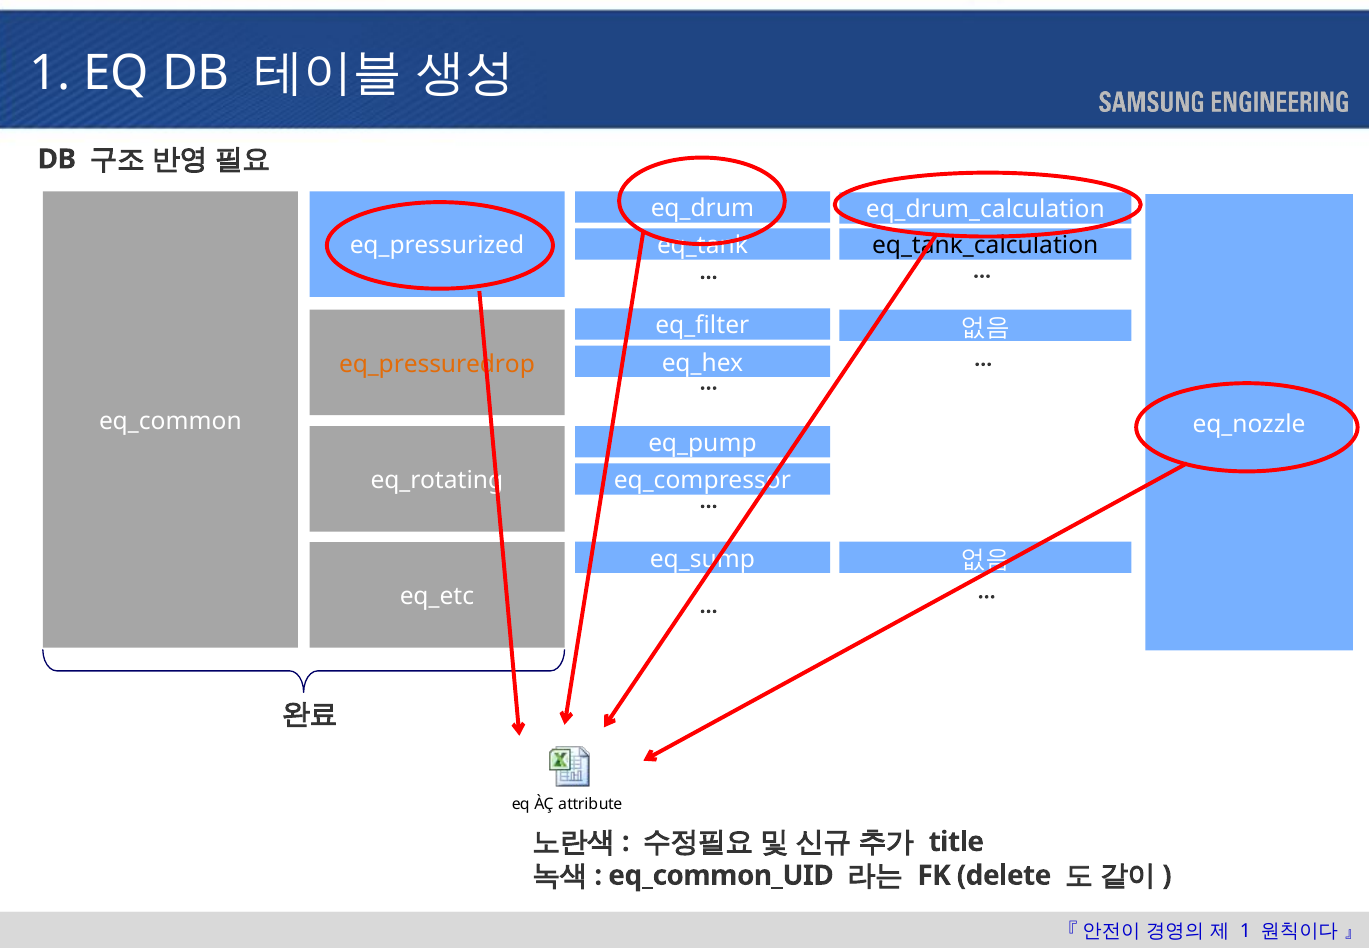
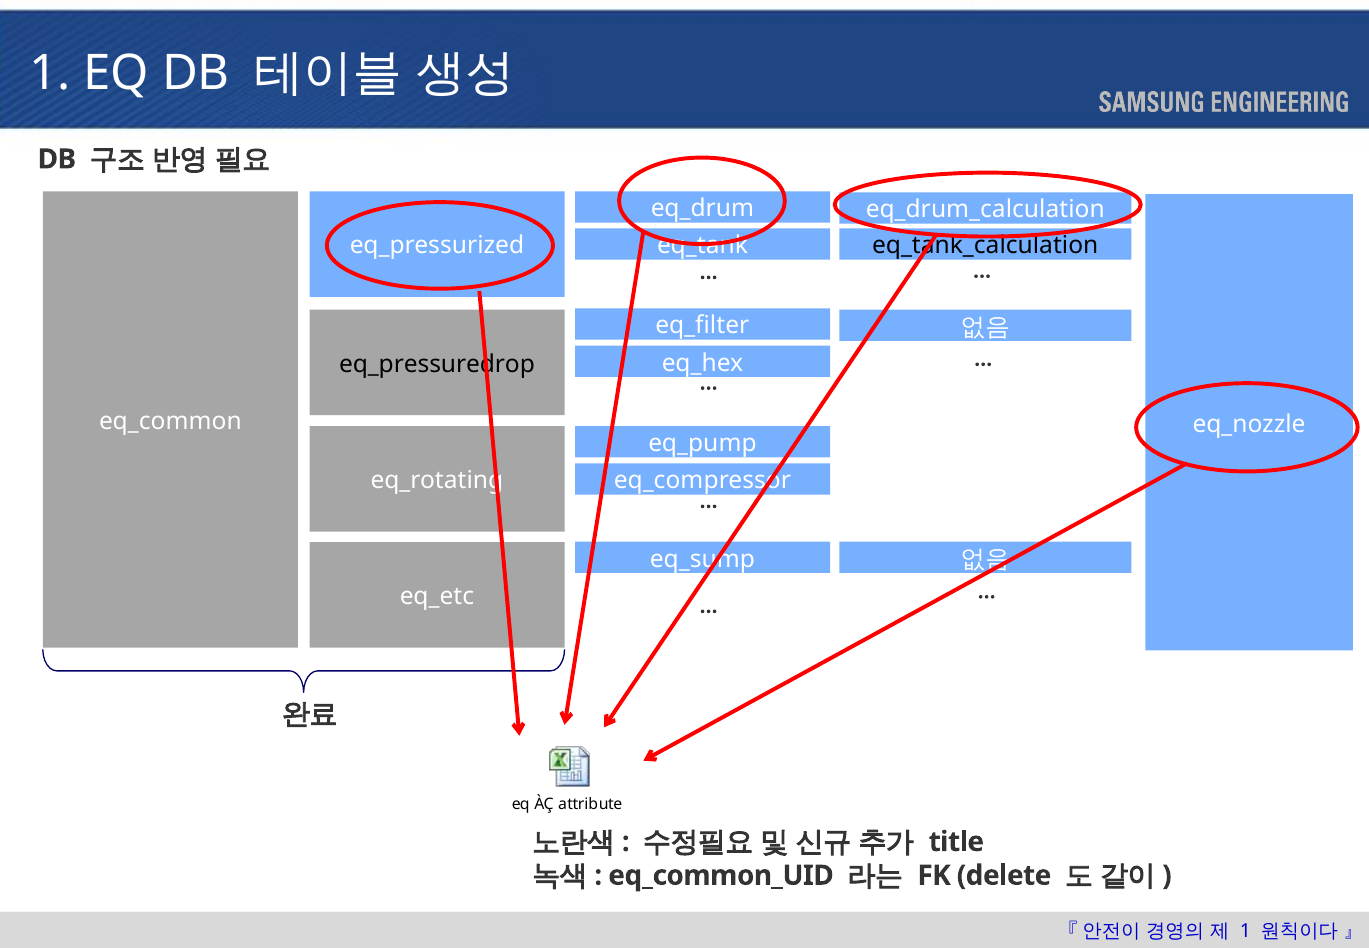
eq_pressuredrop colour: orange -> black (437, 364)
